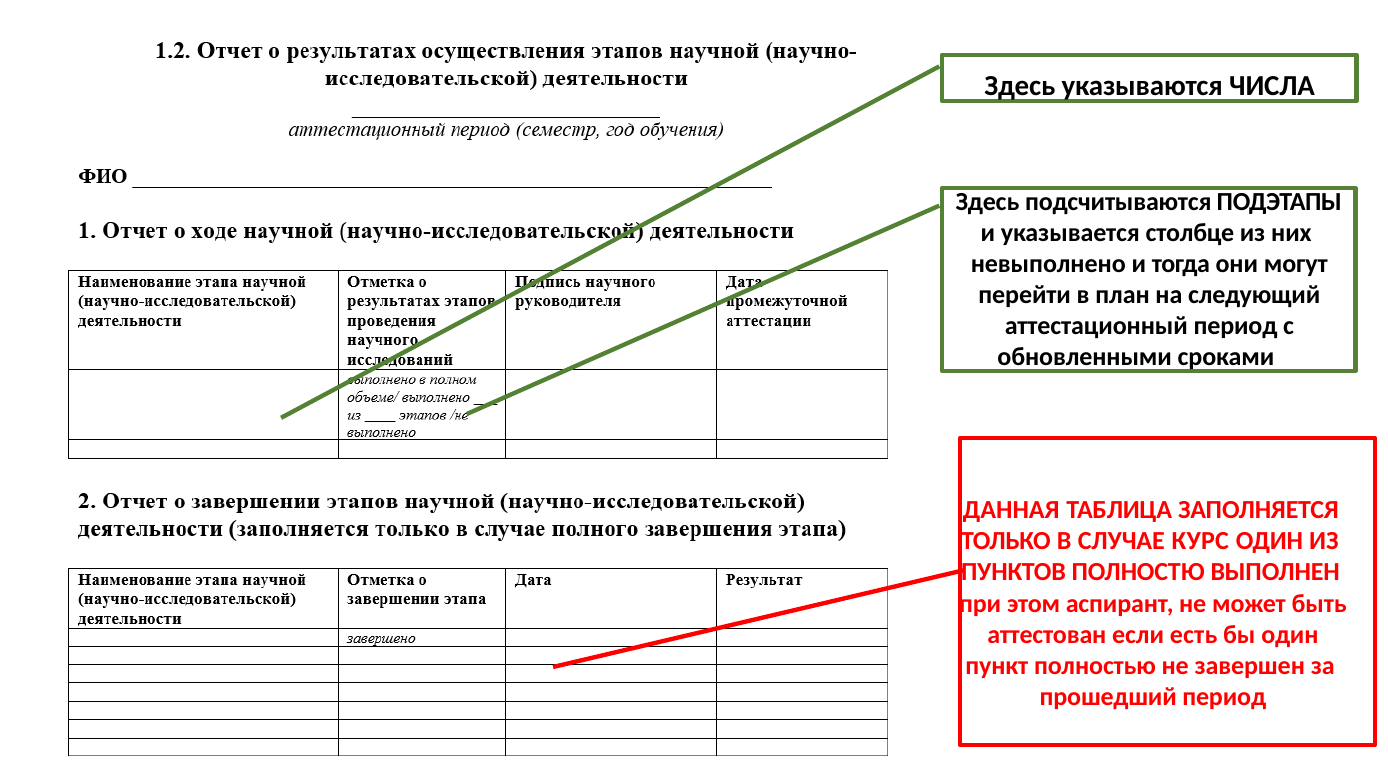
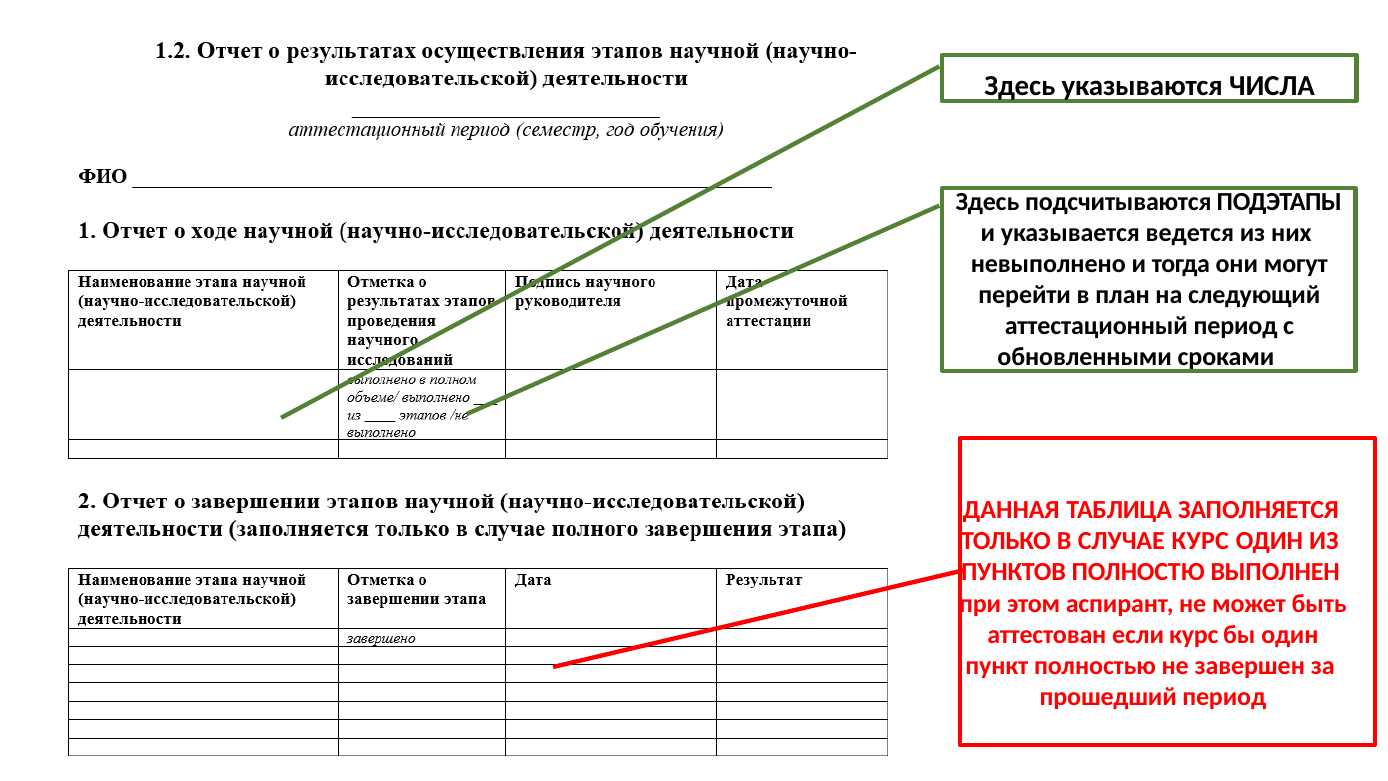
столбце: столбце -> ведется (1190, 233)
если есть: есть -> курс (1194, 635)
